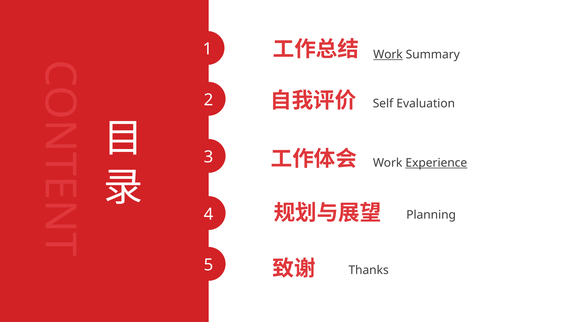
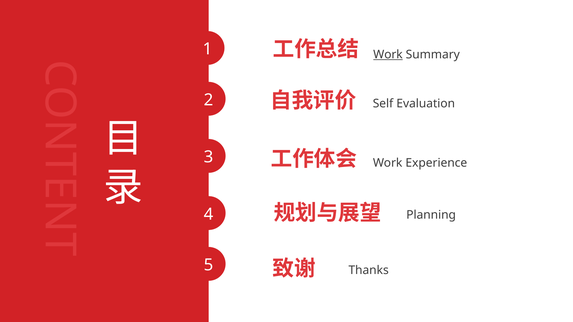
Experience underline: present -> none (436, 163)
